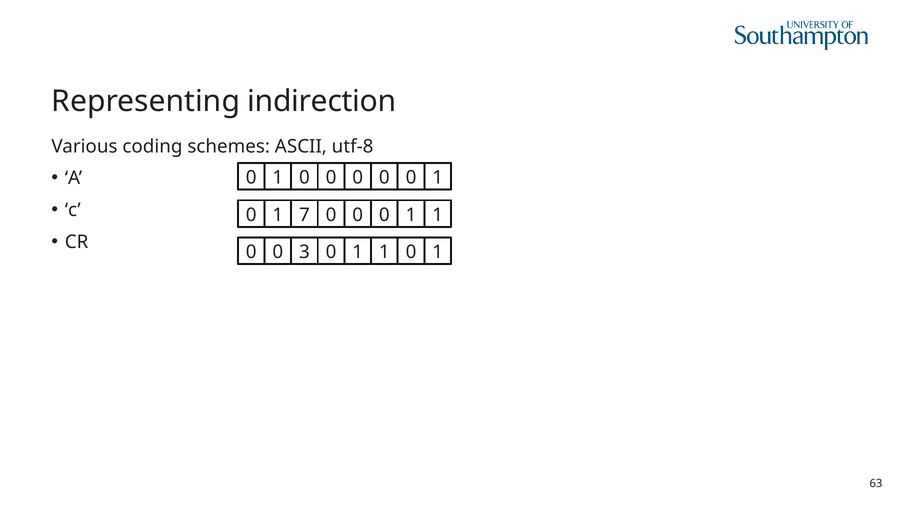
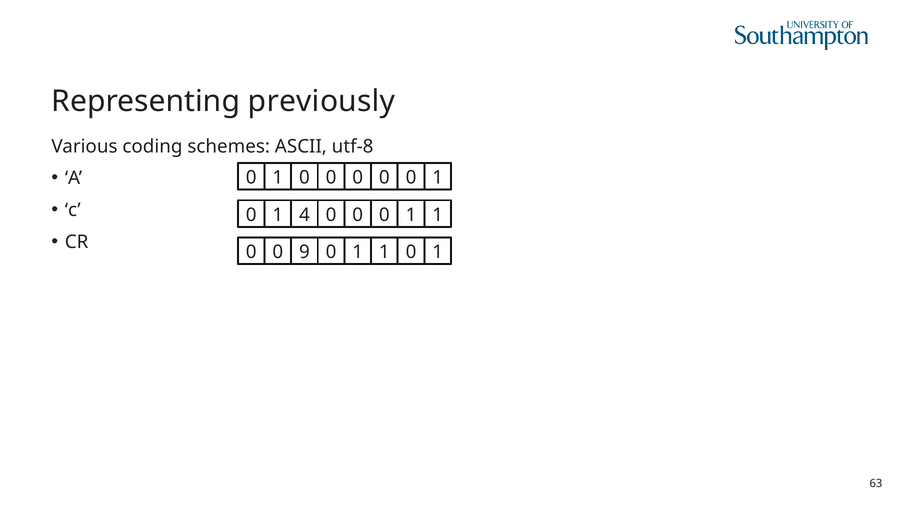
indirection: indirection -> previously (322, 101)
7: 7 -> 4 (304, 215)
3: 3 -> 9 (304, 252)
